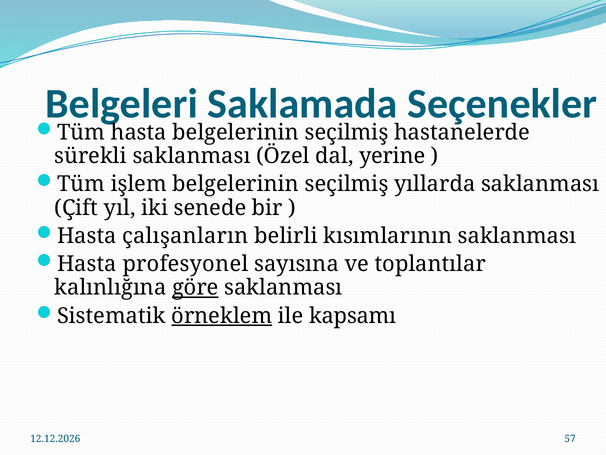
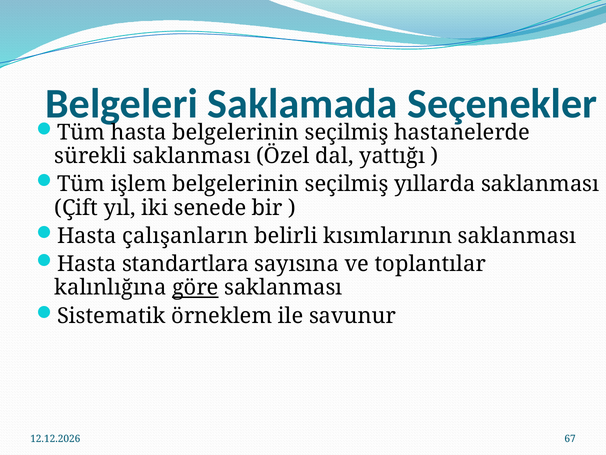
yerine: yerine -> yattığı (392, 156)
profesyonel: profesyonel -> standartlara (186, 264)
örneklem underline: present -> none (222, 315)
kapsamı: kapsamı -> savunur (353, 315)
57: 57 -> 67 (570, 438)
